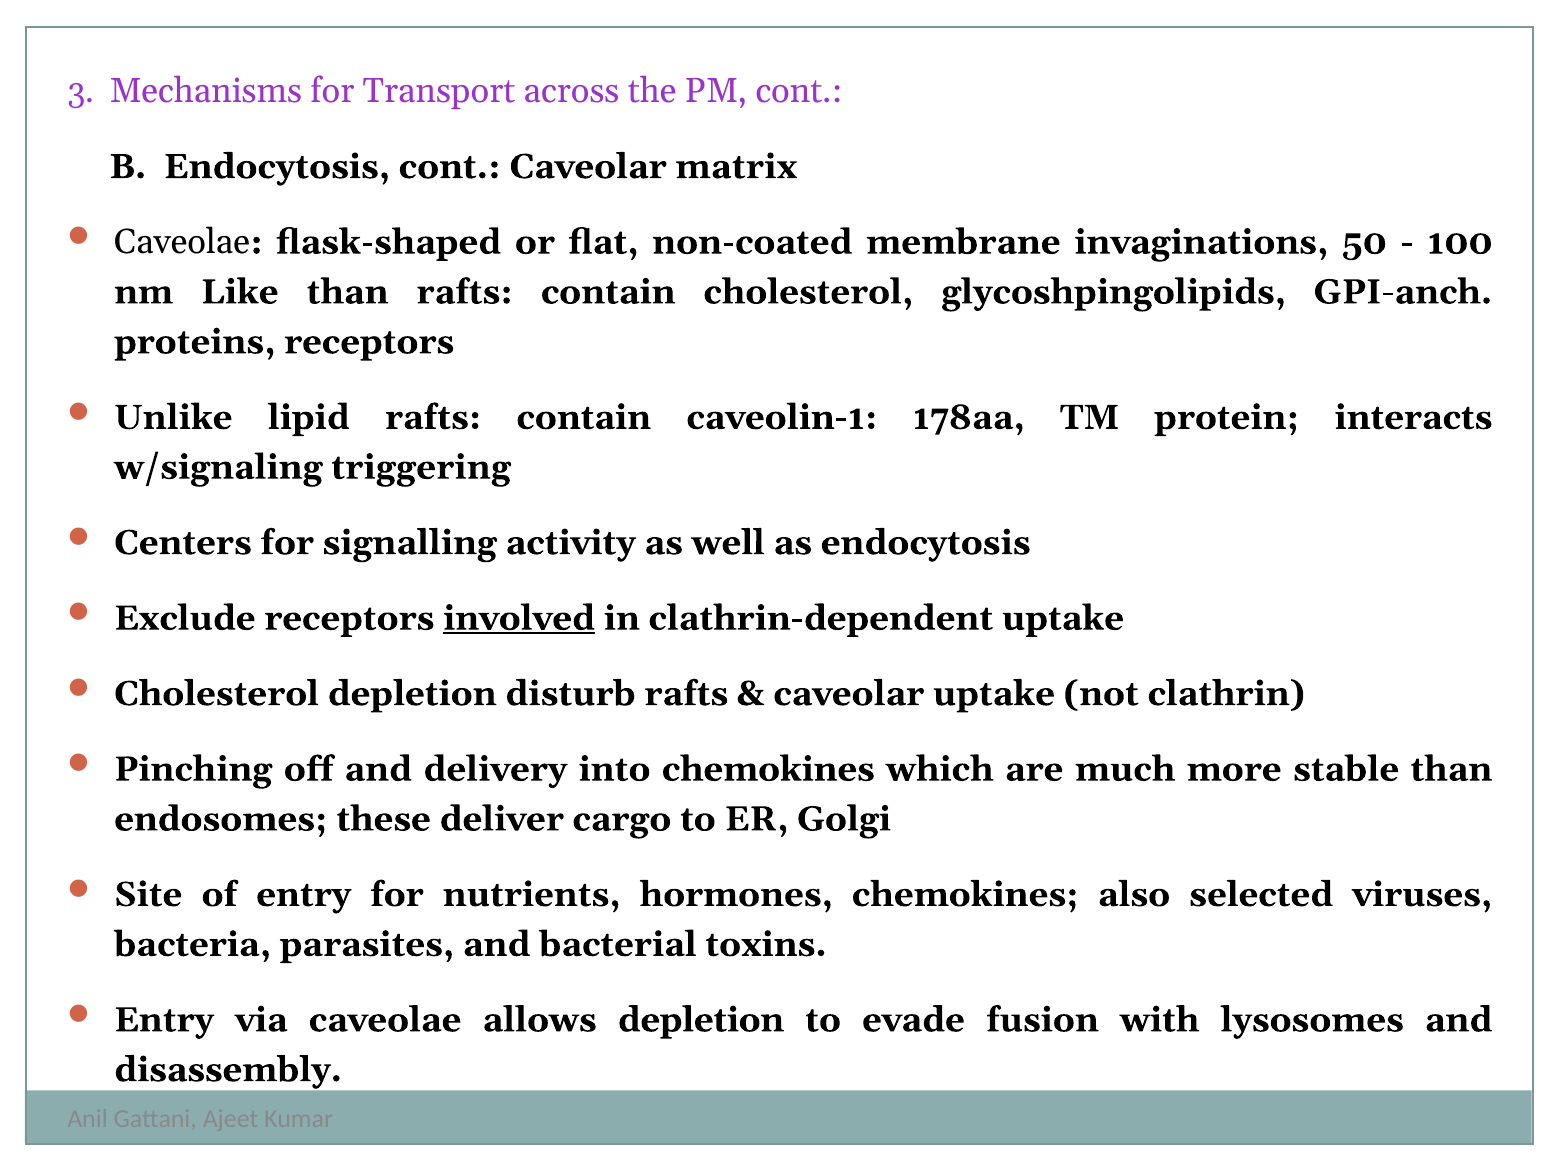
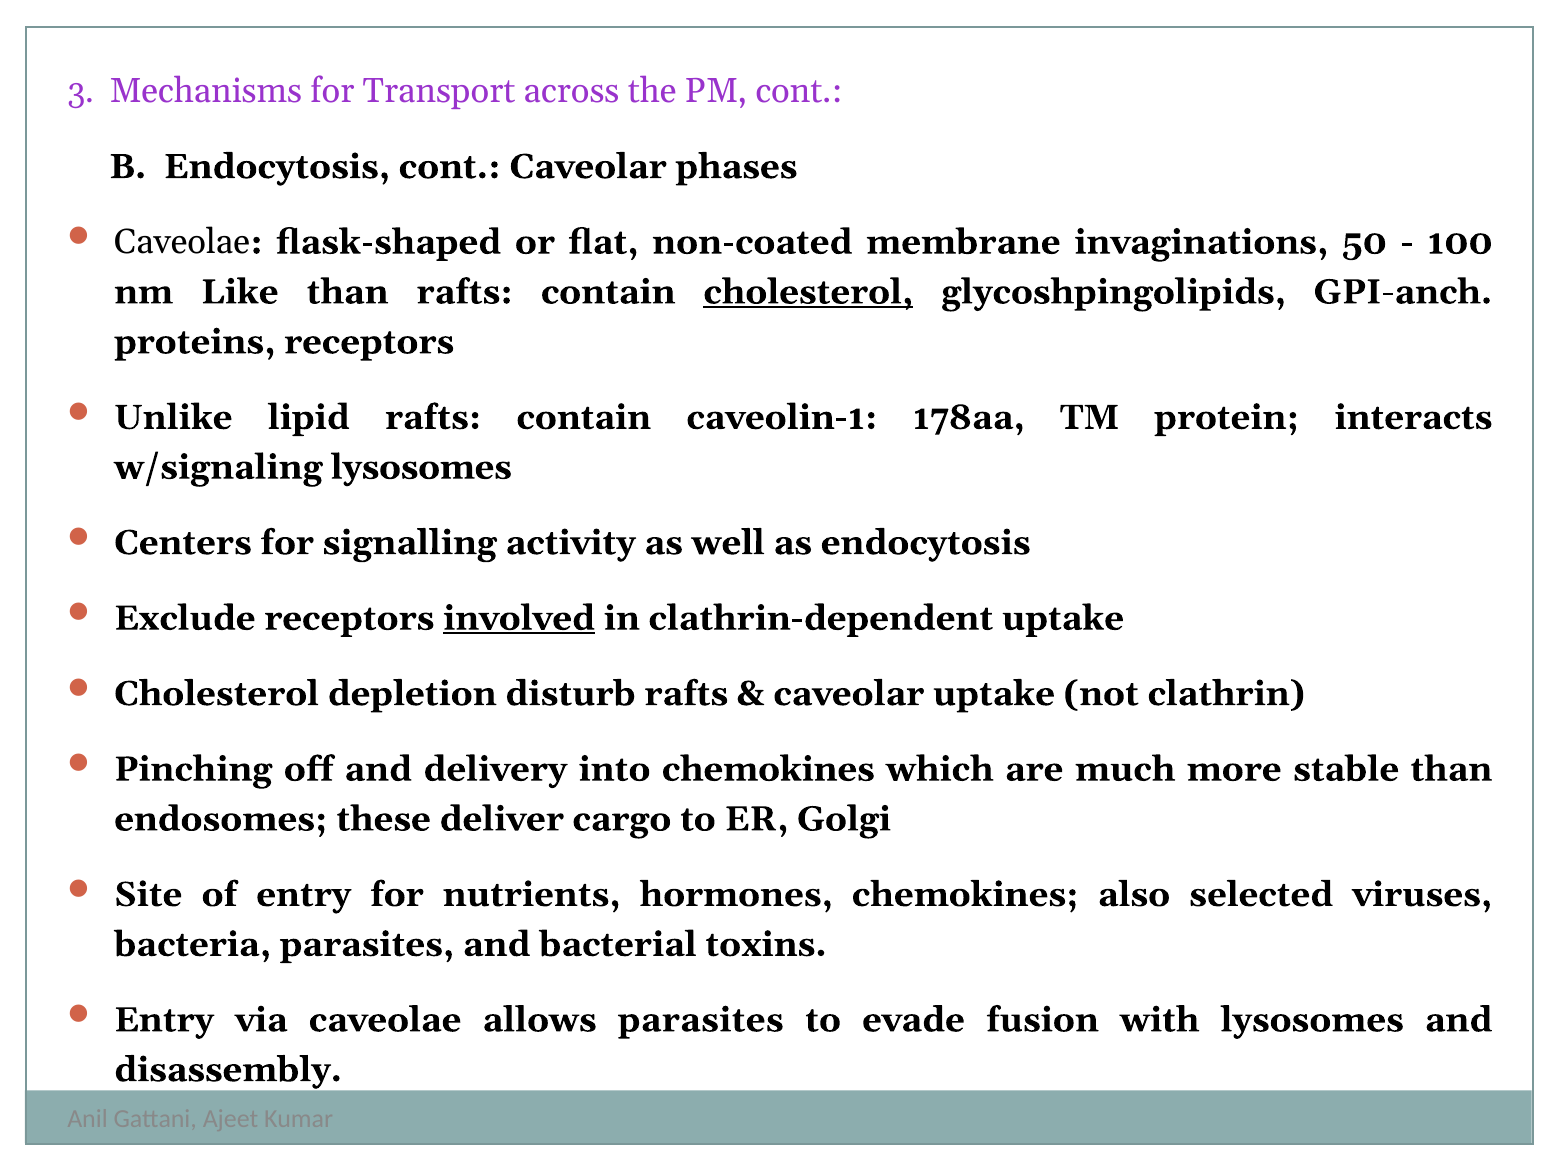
matrix: matrix -> phases (736, 167)
cholesterol underline: none -> present (808, 292)
w/signaling triggering: triggering -> lysosomes (421, 467)
allows depletion: depletion -> parasites (701, 1020)
